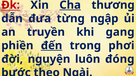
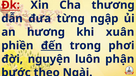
Cha underline: present -> none (70, 5)
truyền: truyền -> hương (46, 32)
gang: gang -> xuân (120, 32)
đóng: đóng -> phận (120, 59)
